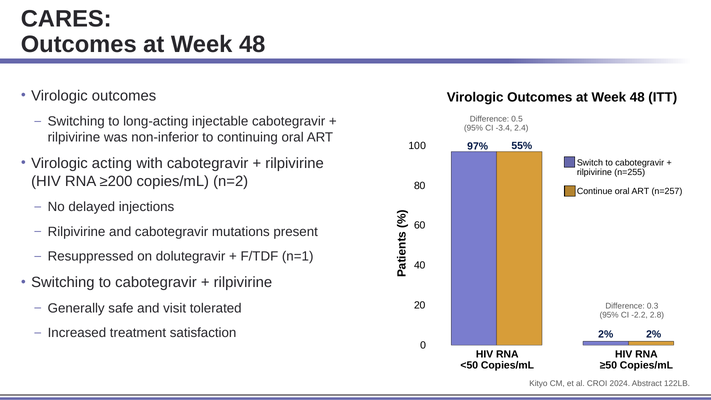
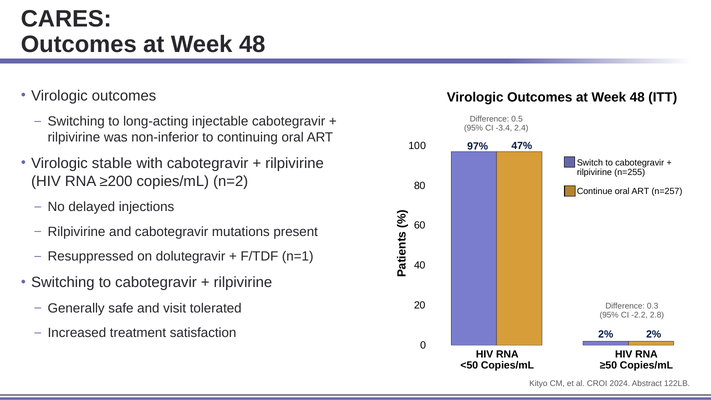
55%: 55% -> 47% (522, 146)
acting: acting -> stable (112, 163)
